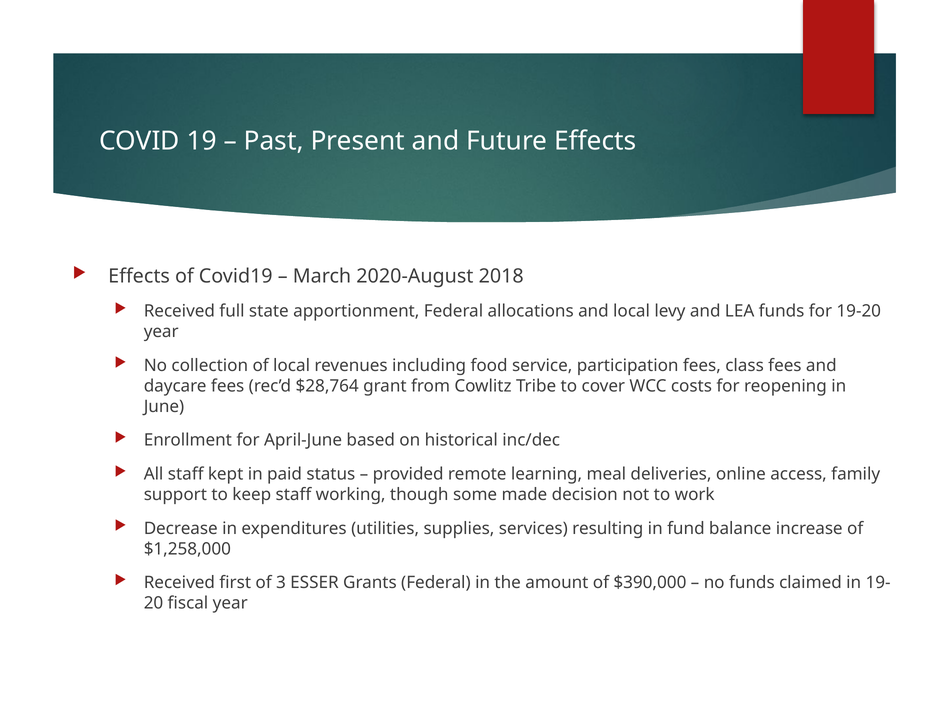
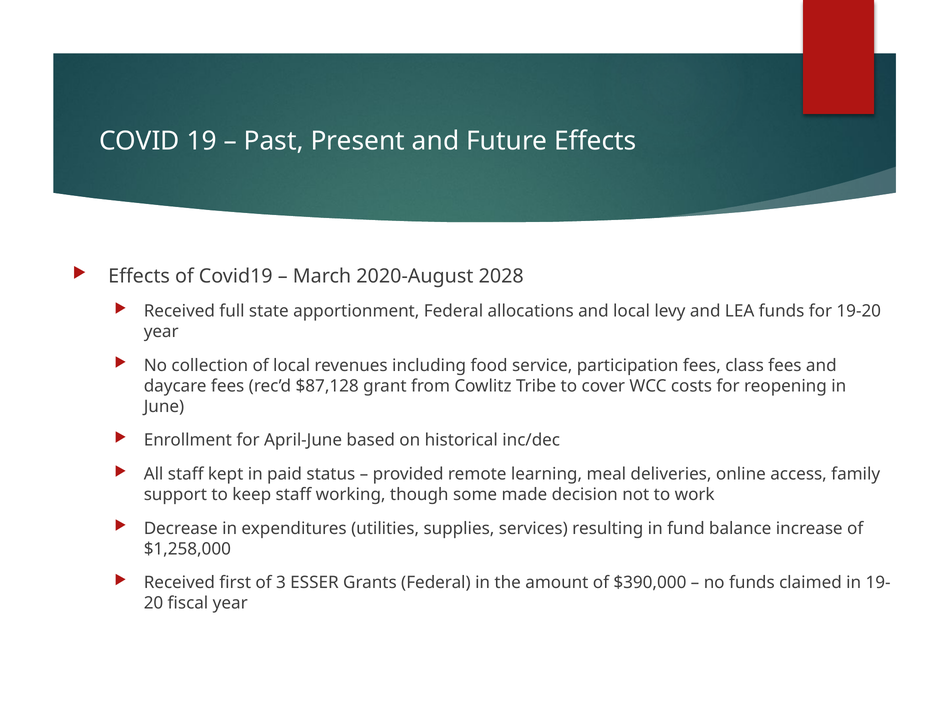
2018: 2018 -> 2028 (501, 276)
$28,764: $28,764 -> $87,128 (327, 386)
